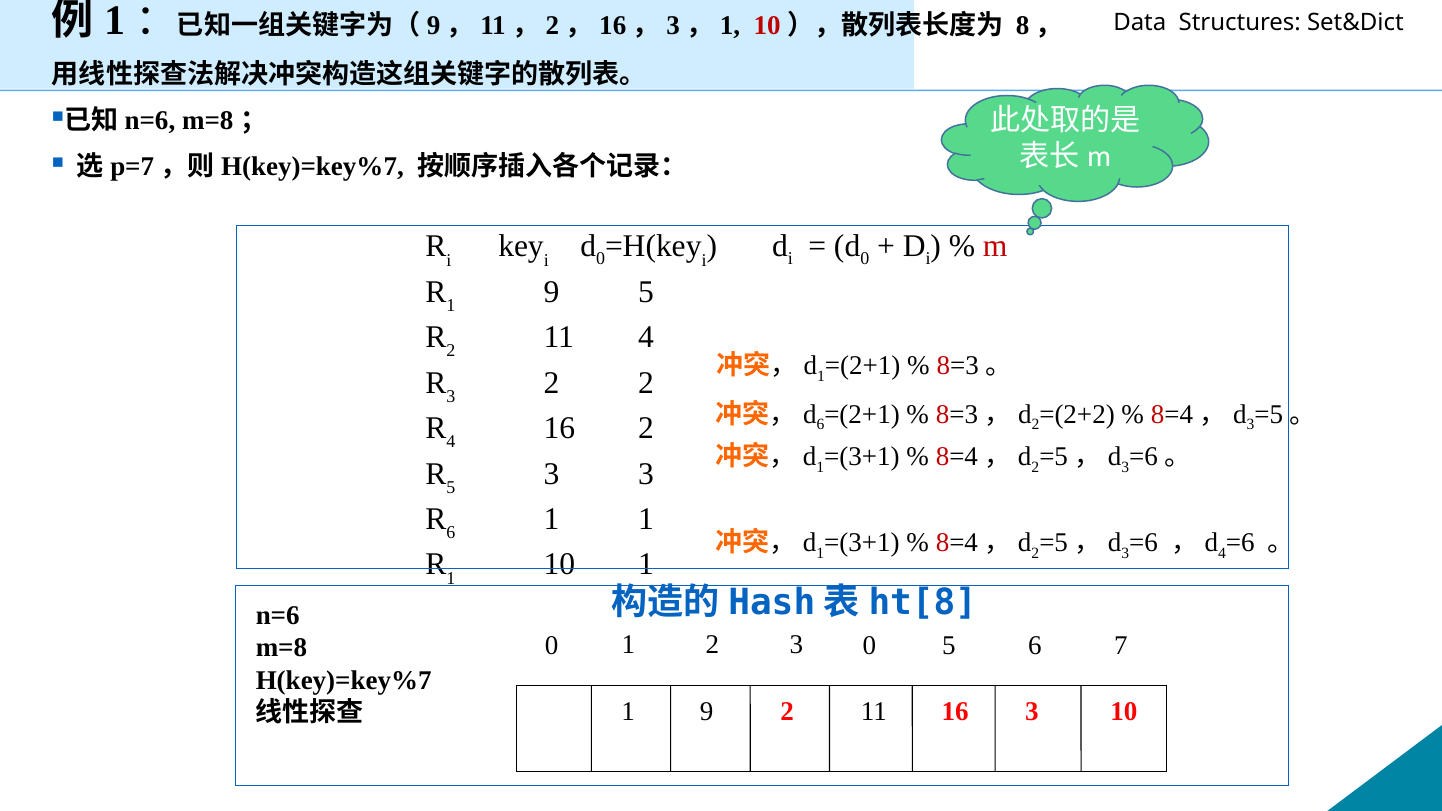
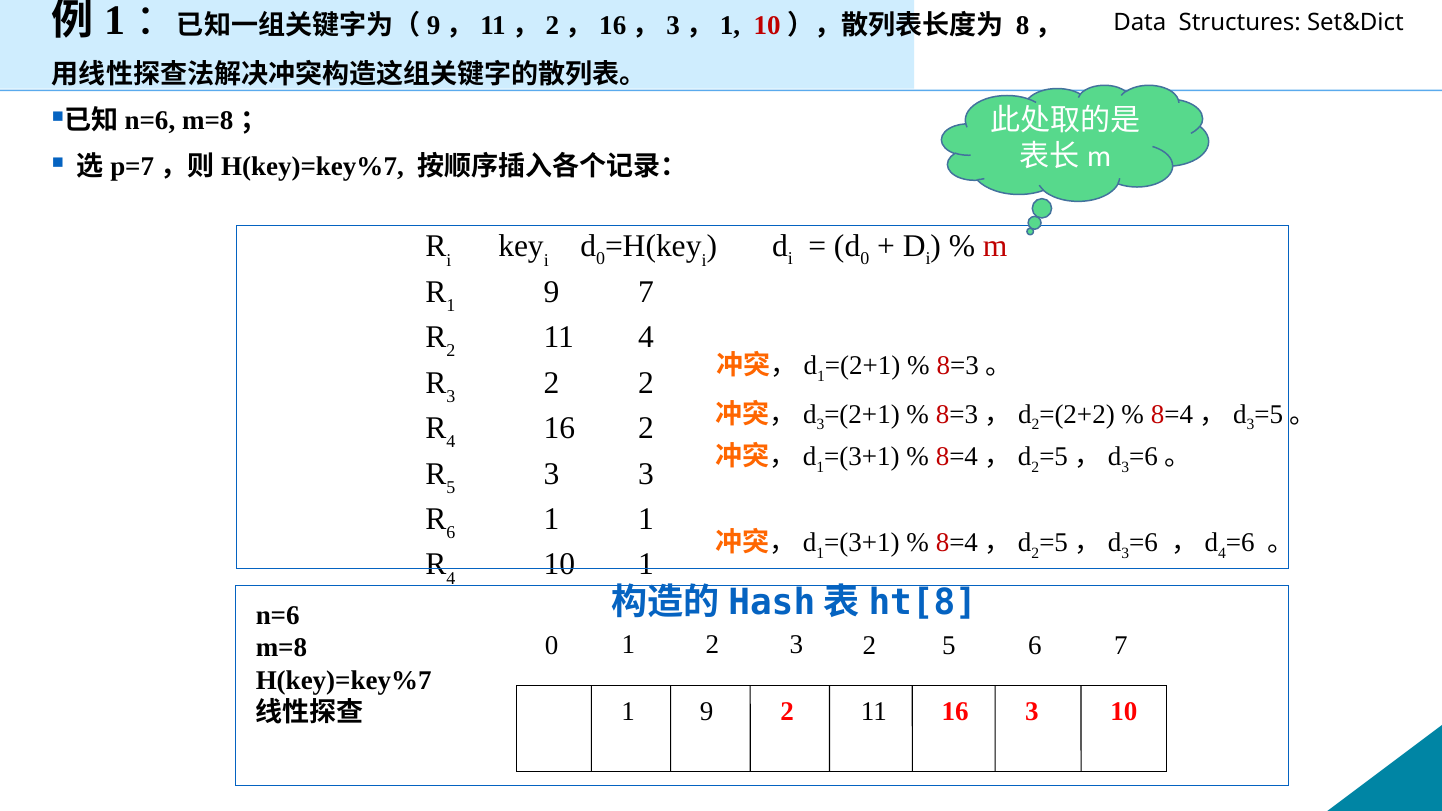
9 5: 5 -> 7 (646, 292)
6: 6 -> 3 (820, 425)
1: 1 -> 4 (451, 578)
2 3 0: 0 -> 2 (869, 645)
